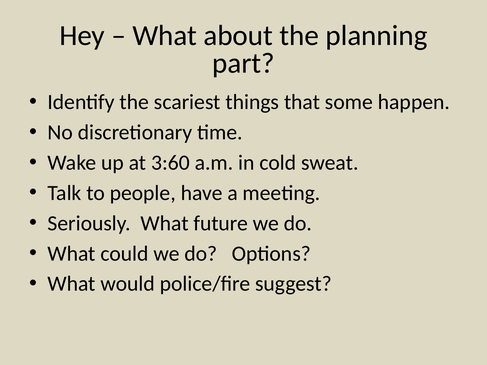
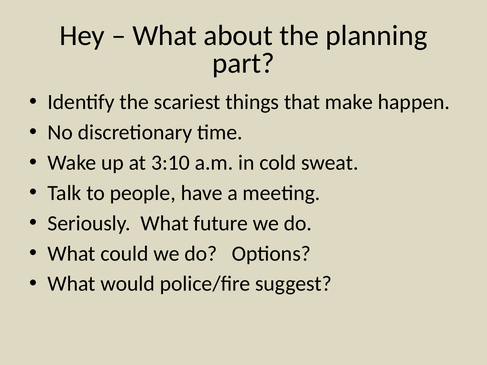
some: some -> make (349, 102)
3:60: 3:60 -> 3:10 (170, 163)
